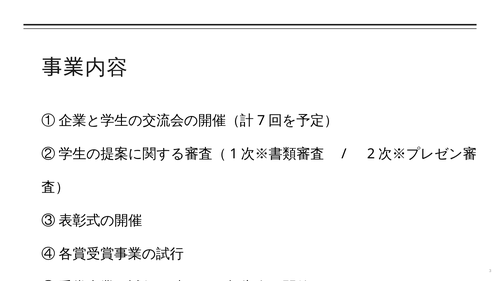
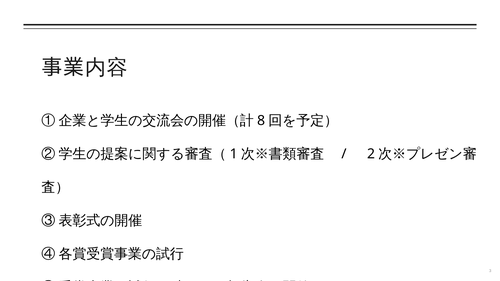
7: 7 -> 8 (261, 121)
